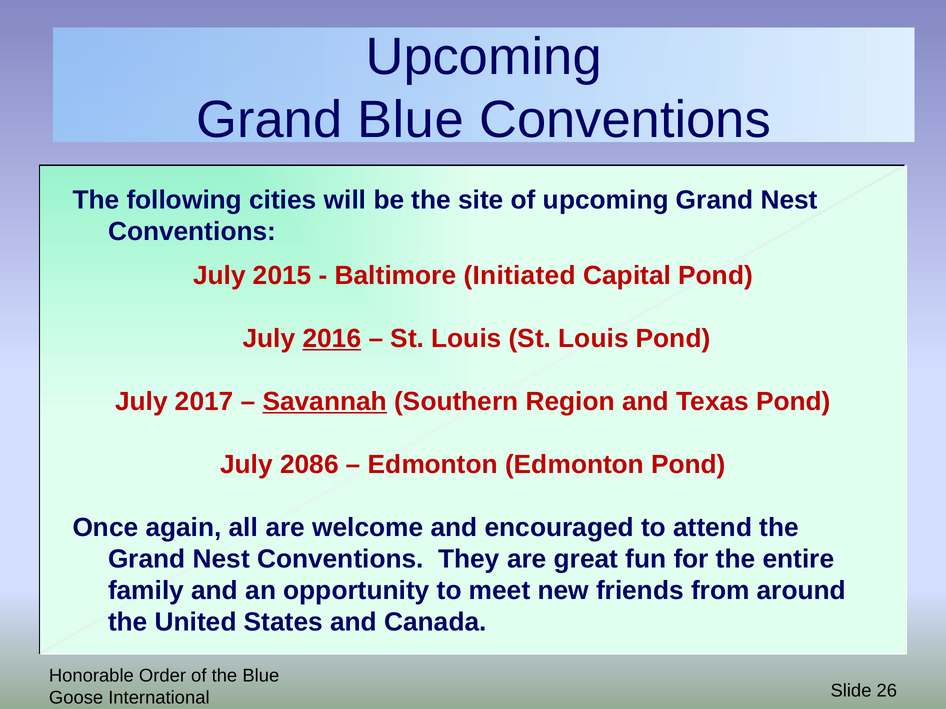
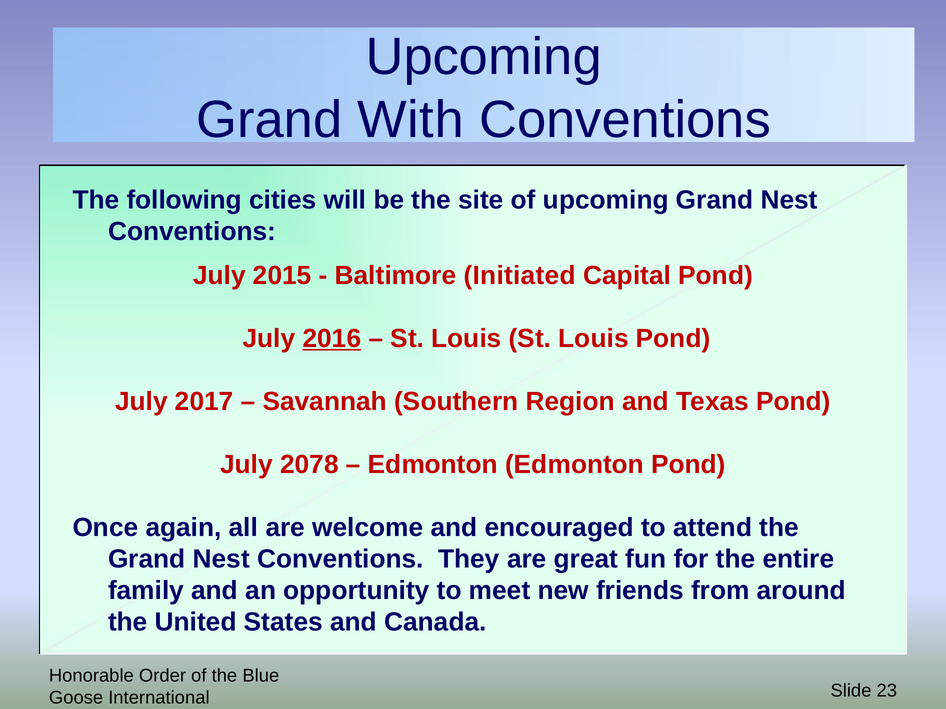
Grand Blue: Blue -> With (410, 120)
Savannah underline: present -> none (325, 402)
2086: 2086 -> 2078 (309, 465)
26: 26 -> 23 (887, 691)
